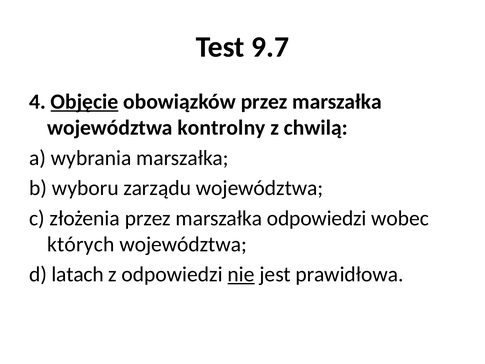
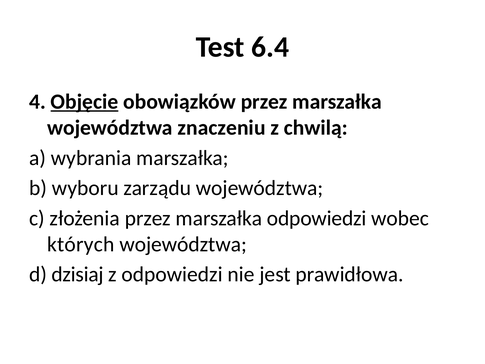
9.7: 9.7 -> 6.4 (270, 47)
kontrolny: kontrolny -> znaczeniu (222, 128)
latach: latach -> dzisiaj (78, 274)
nie underline: present -> none (241, 274)
